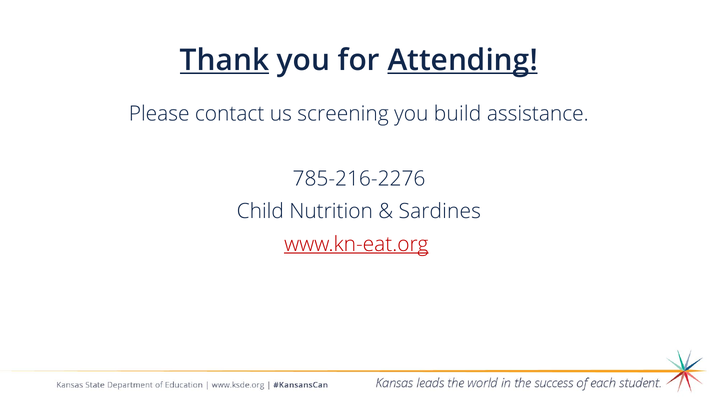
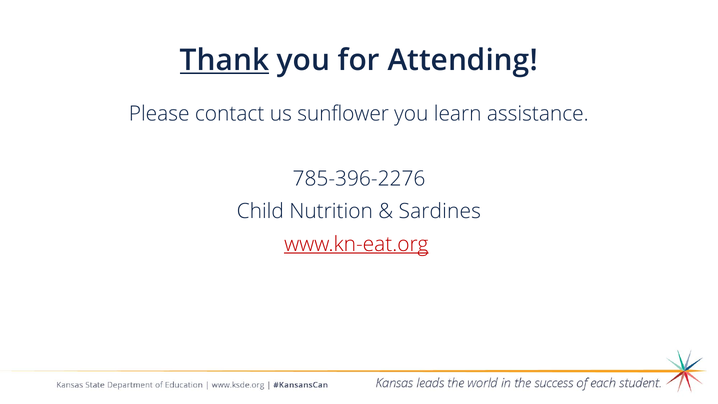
Attending underline: present -> none (463, 60)
screening: screening -> sunflower (343, 114)
build: build -> learn (458, 114)
785-216-2276: 785-216-2276 -> 785-396-2276 (359, 179)
